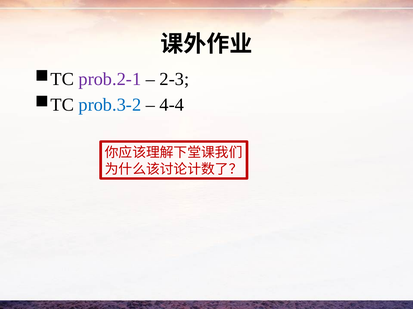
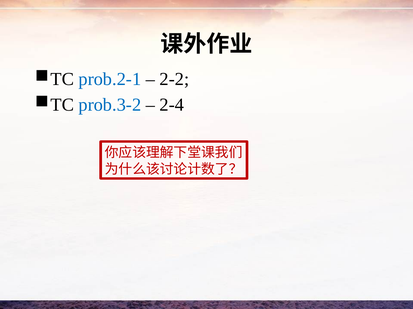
prob.2-1 colour: purple -> blue (110, 79)
2-3: 2-3 -> 2-2 (174, 79)
4-4: 4-4 -> 2-4 (172, 105)
